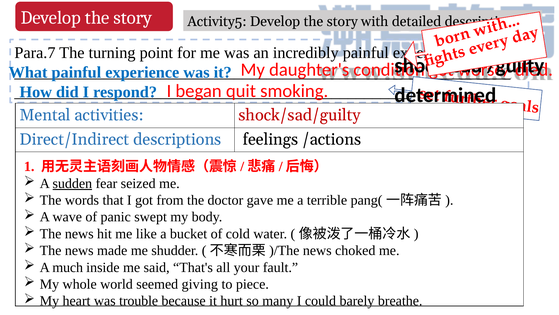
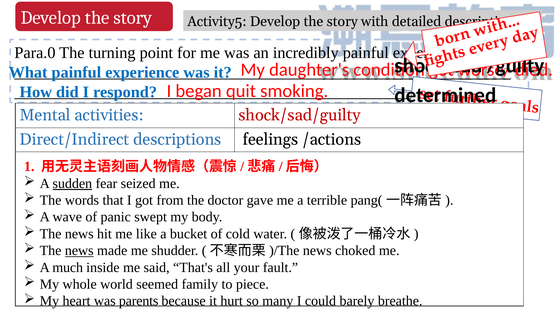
Para.7: Para.7 -> Para.0 (35, 53)
news underline: none -> present (79, 250)
giving: giving -> family (200, 284)
trouble: trouble -> parents (139, 300)
